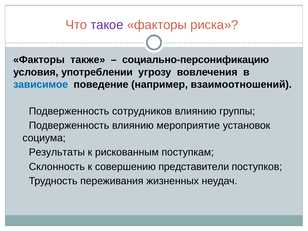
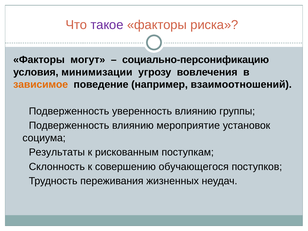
также: также -> могут (88, 60)
употреблении: употреблении -> минимизации (97, 72)
зависимое colour: blue -> orange (41, 84)
сотрудников: сотрудников -> уверенность (142, 111)
представители: представители -> обучающегося (194, 167)
